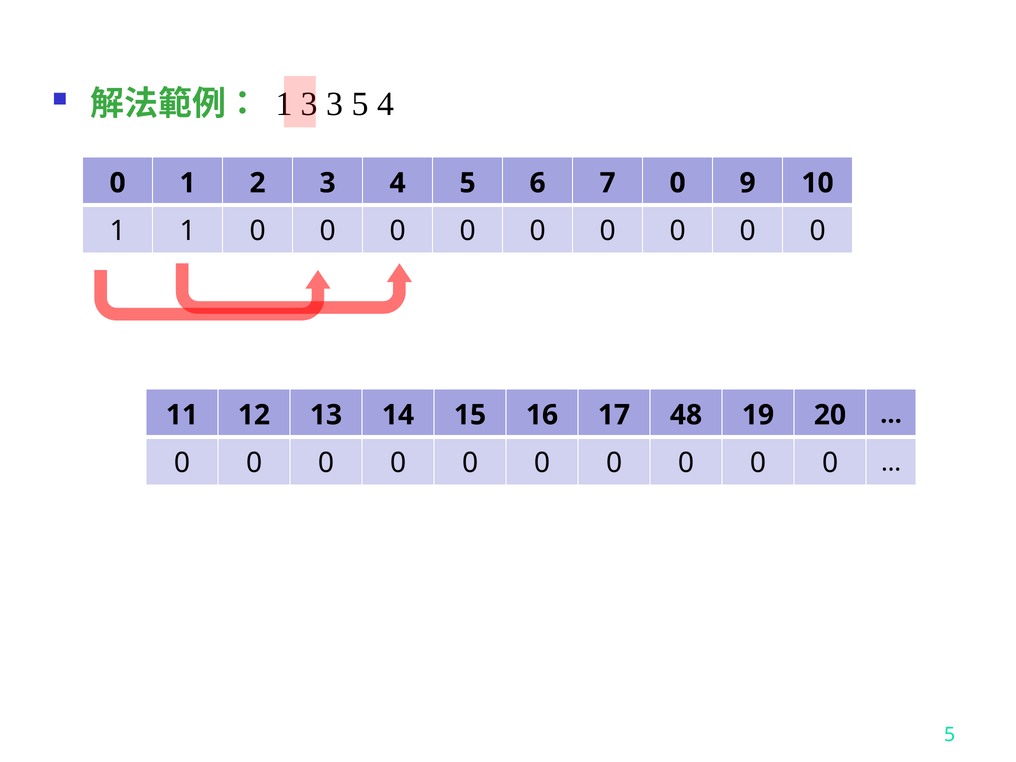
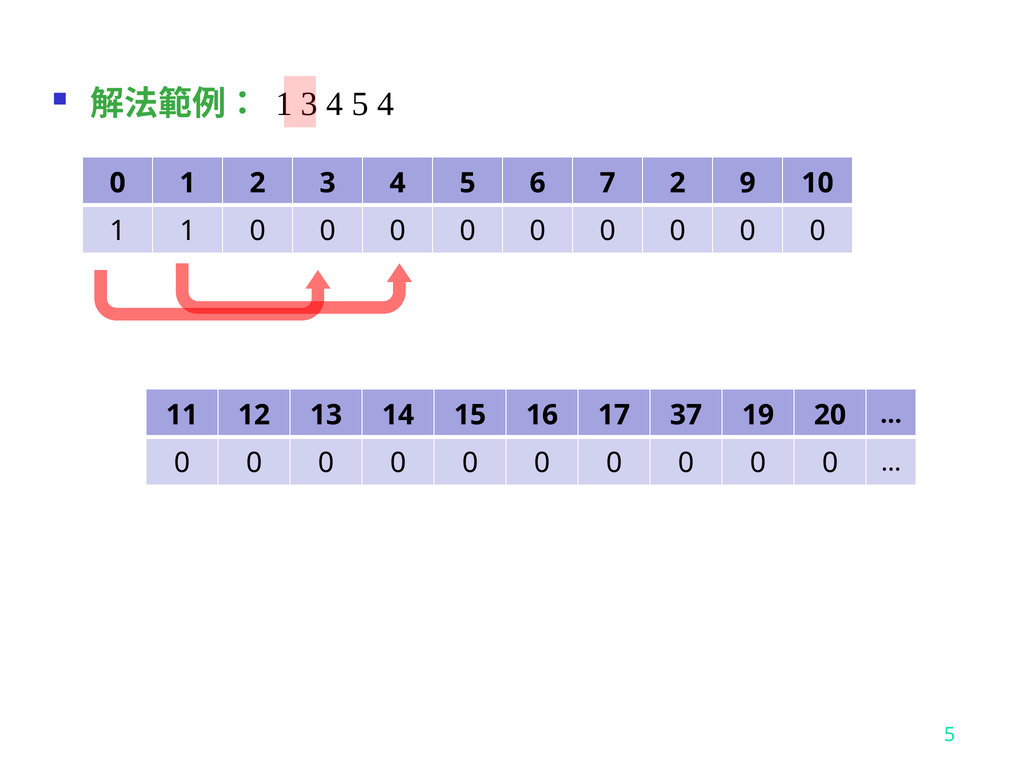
3: 3 -> 4 (335, 104)
7 0: 0 -> 2 (678, 183)
48: 48 -> 37 (686, 415)
